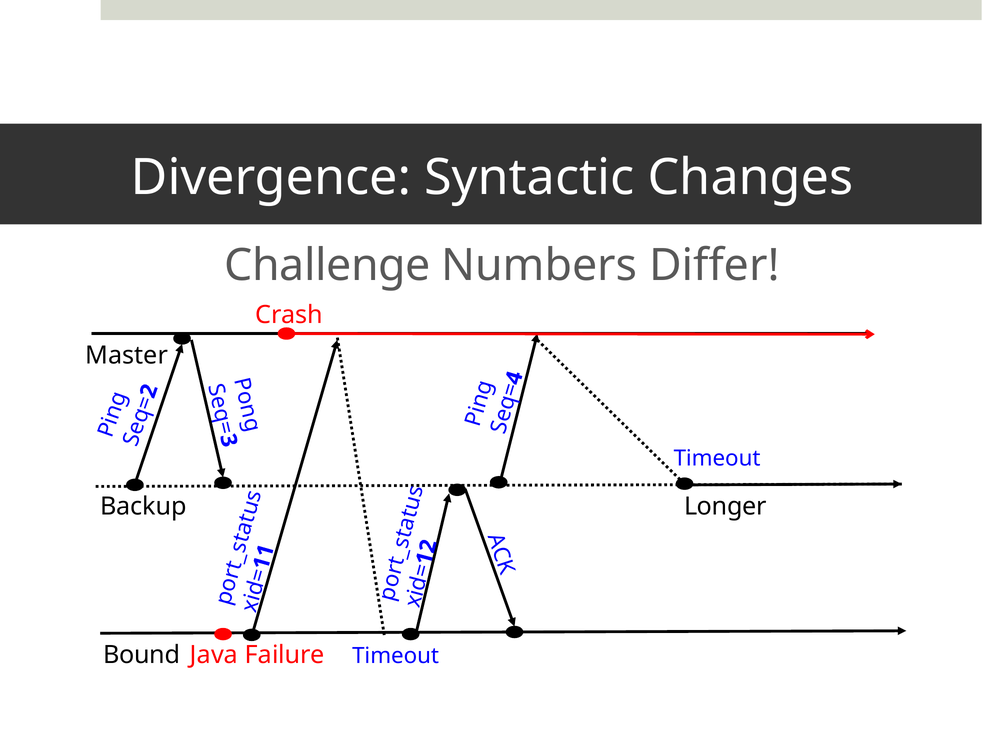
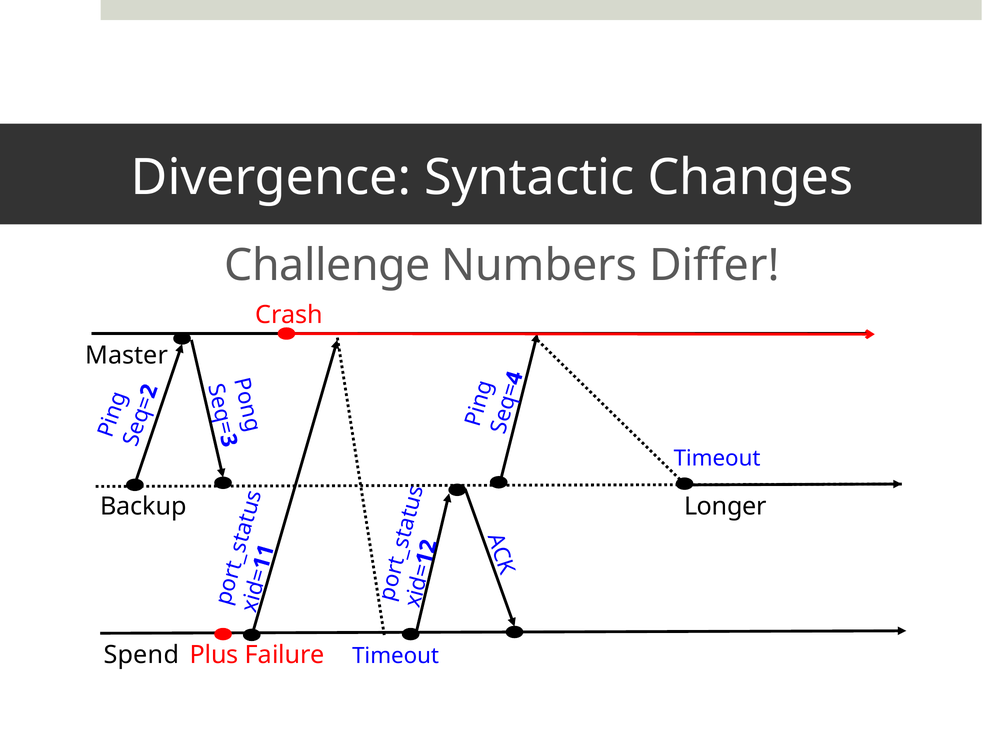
Bound: Bound -> Spend (141, 655)
Java: Java -> Plus (214, 655)
